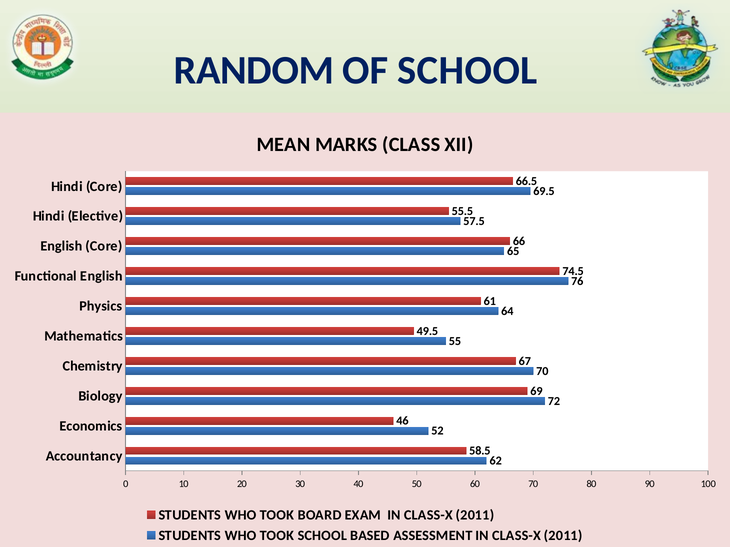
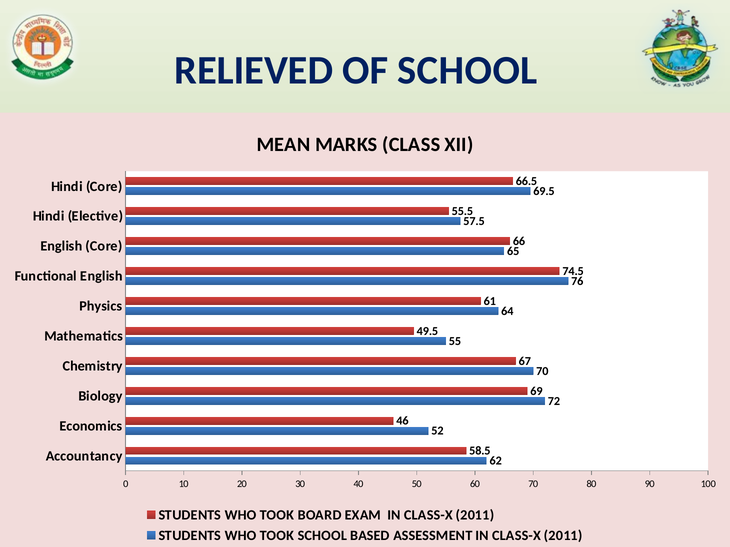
RANDOM: RANDOM -> RELIEVED (254, 70)
